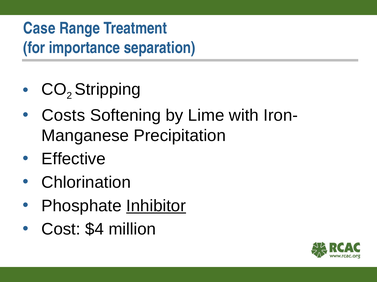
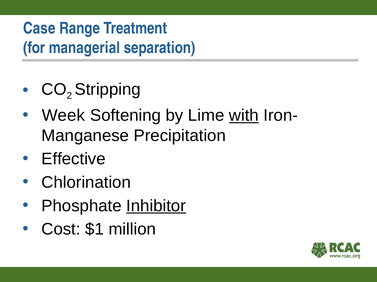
importance: importance -> managerial (84, 48)
Costs: Costs -> Week (63, 116)
with underline: none -> present (244, 116)
$4: $4 -> $1 (95, 230)
